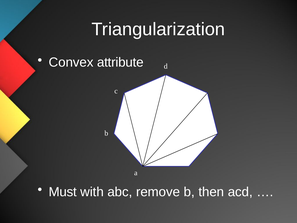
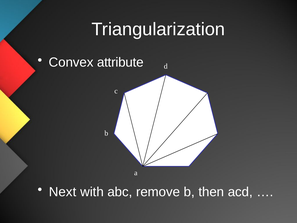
Must: Must -> Next (63, 192)
